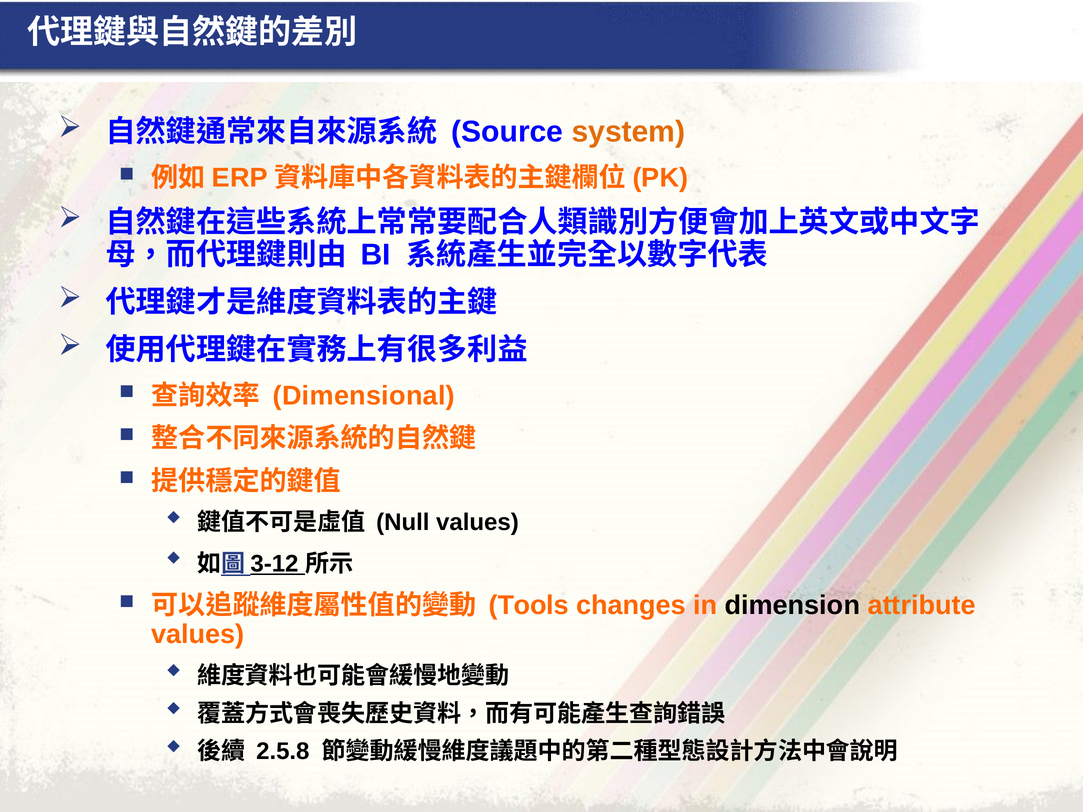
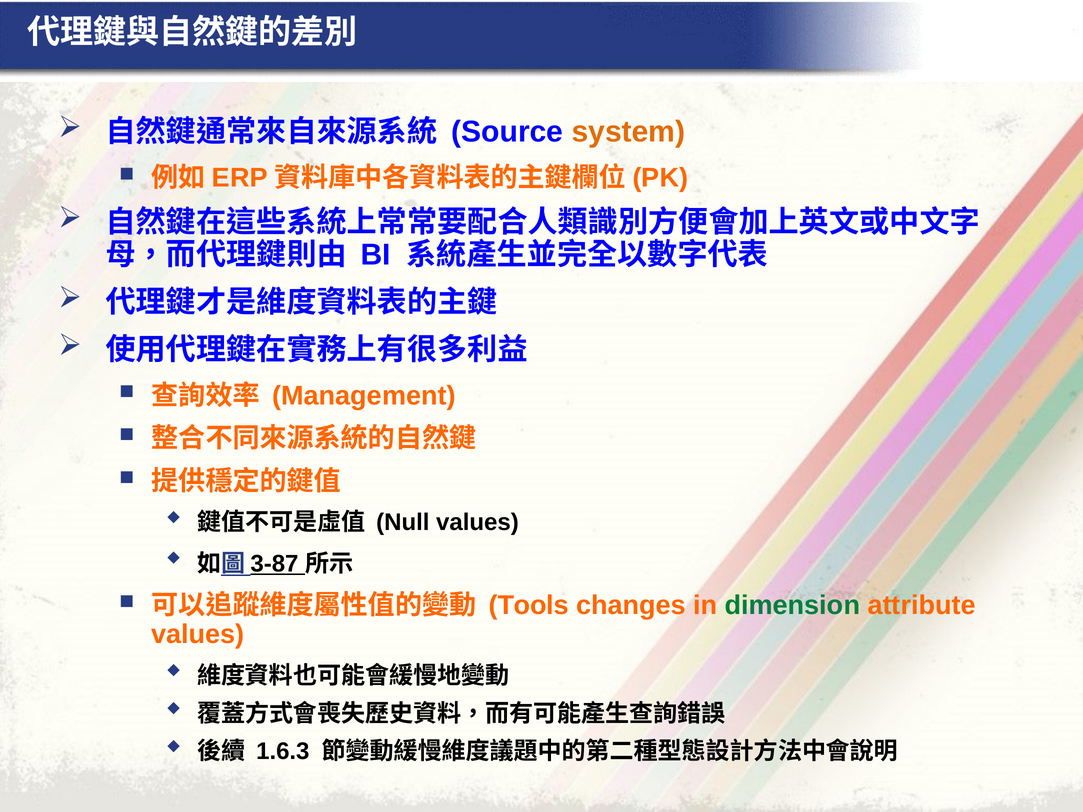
Dimensional: Dimensional -> Management (364, 396)
3-12: 3-12 -> 3-87 (274, 564)
dimension colour: black -> green (792, 605)
2.5.8: 2.5.8 -> 1.6.3 (283, 752)
